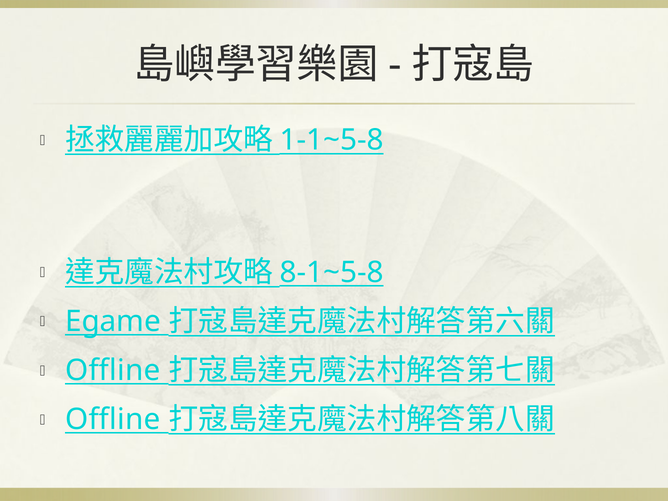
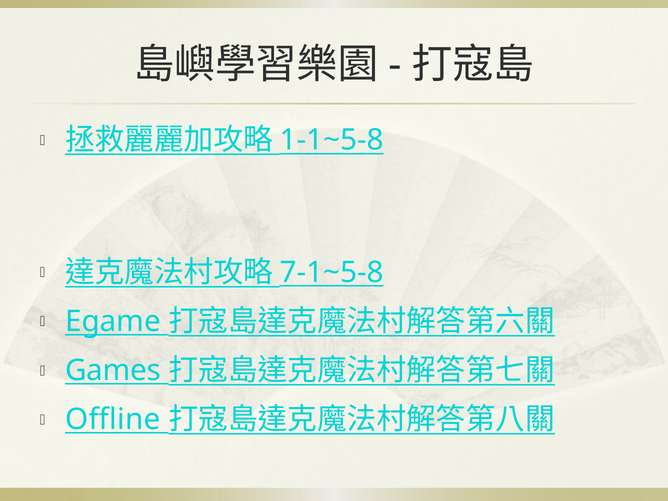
8-1~5-8: 8-1~5-8 -> 7-1~5-8 (332, 272)
Offline: Offline -> Games (113, 370)
